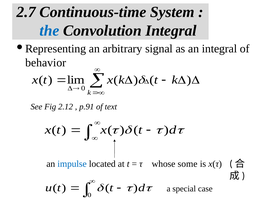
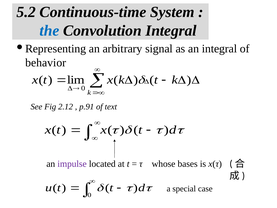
2.7: 2.7 -> 5.2 (26, 12)
impulse colour: blue -> purple (72, 164)
some: some -> bases (188, 164)
